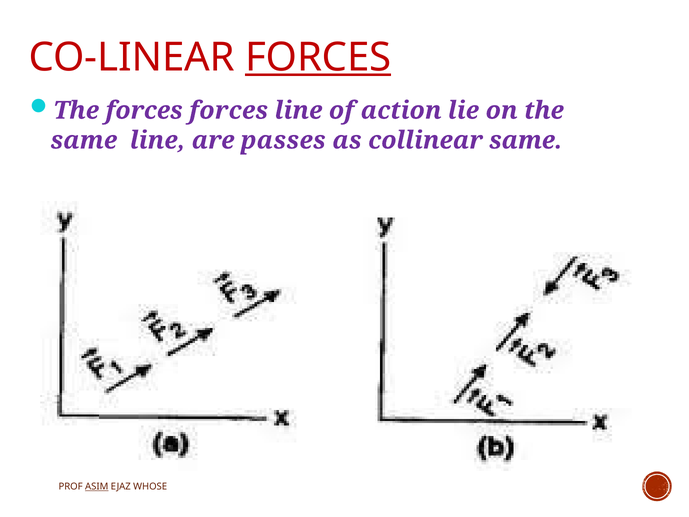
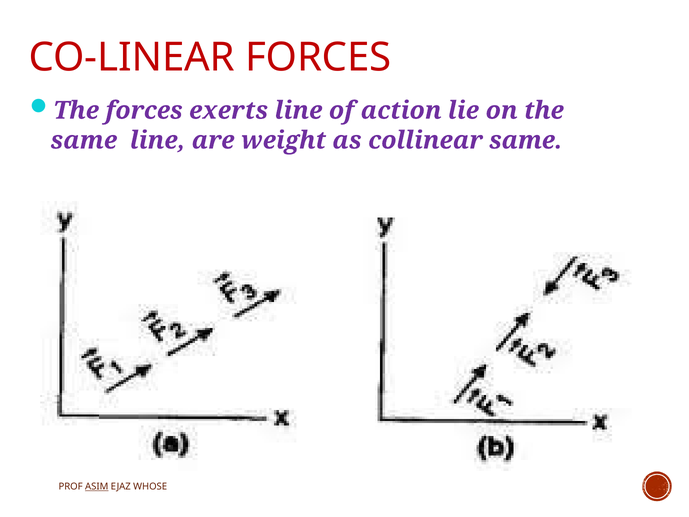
FORCES underline: present -> none (318, 58)
forces forces: forces -> exerts (229, 110)
passes: passes -> weight (283, 140)
